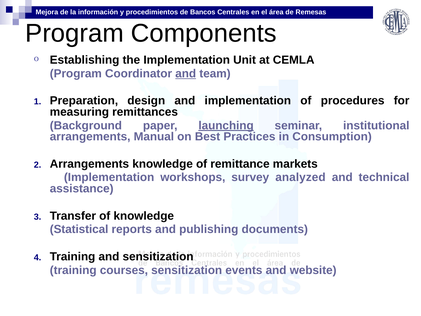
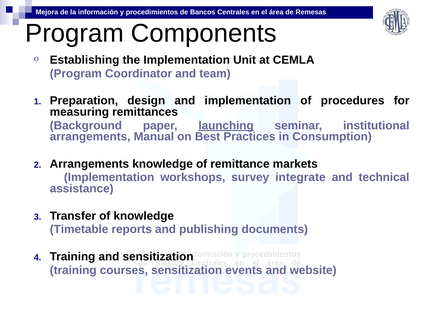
and underline: present -> none (186, 73)
analyzed: analyzed -> integrate (300, 177)
Statistical: Statistical -> Timetable (79, 229)
